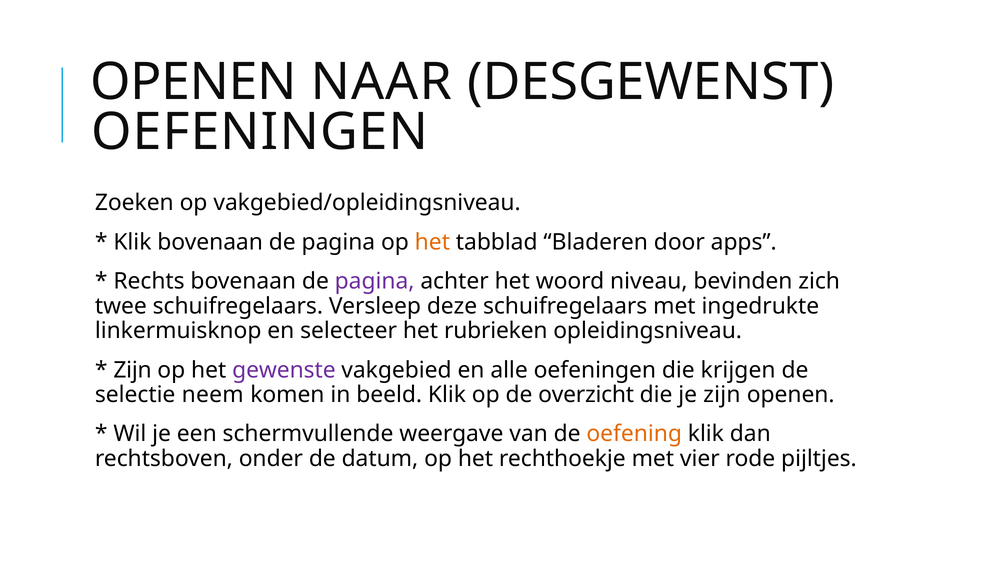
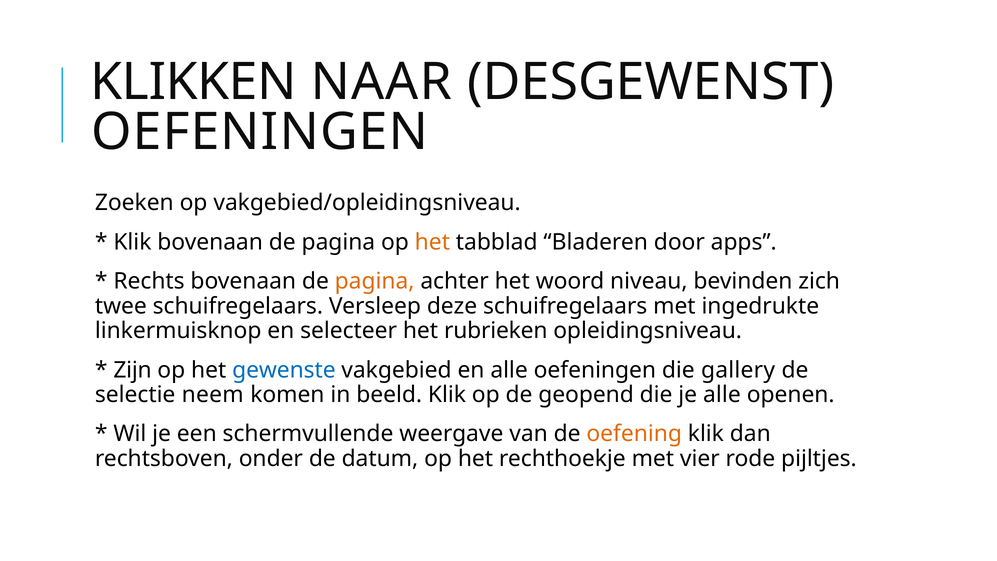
OPENEN: OPENEN -> KLIKKEN (193, 82)
pagina colour: purple -> orange (375, 281)
gewenste colour: purple -> blue (284, 370)
krijgen: krijgen -> gallery (738, 370)
overzicht: overzicht -> geopend (586, 395)
je zijn: zijn -> alle (722, 395)
